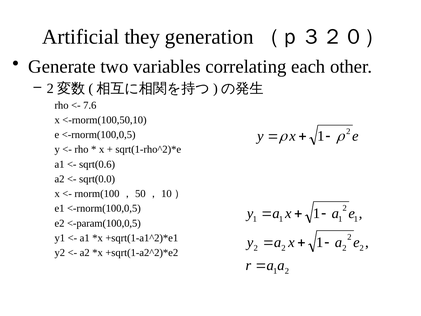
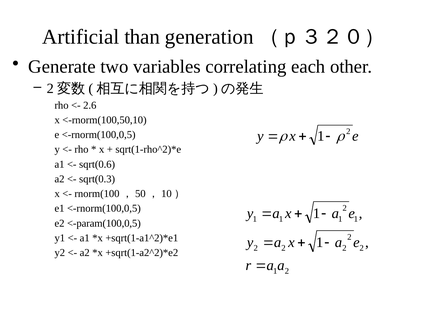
they: they -> than (142, 37)
7.6: 7.6 -> 2.6 (90, 105)
sqrt(0.0: sqrt(0.0 -> sqrt(0.3 (97, 179)
